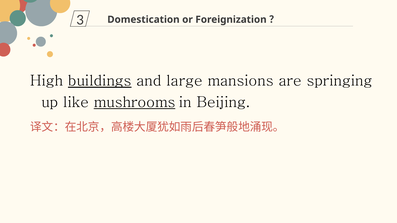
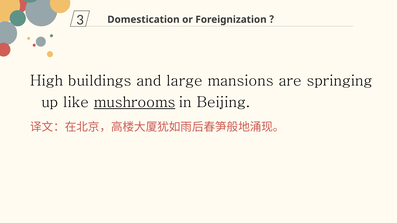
buildings underline: present -> none (100, 81)
